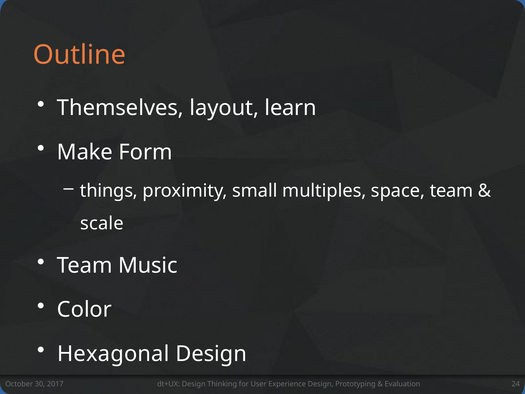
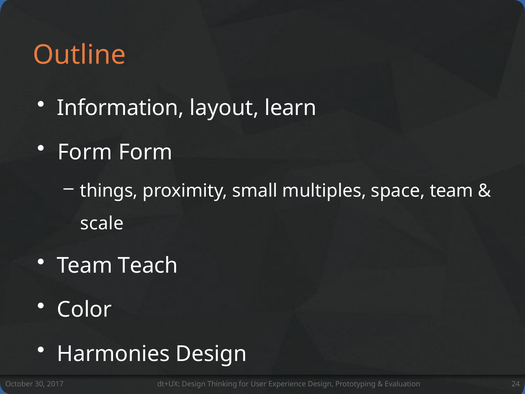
Themselves: Themselves -> Information (121, 108)
Make: Make -> Form (85, 152)
Music: Music -> Teach (148, 265)
Hexagonal: Hexagonal -> Harmonies (113, 354)
